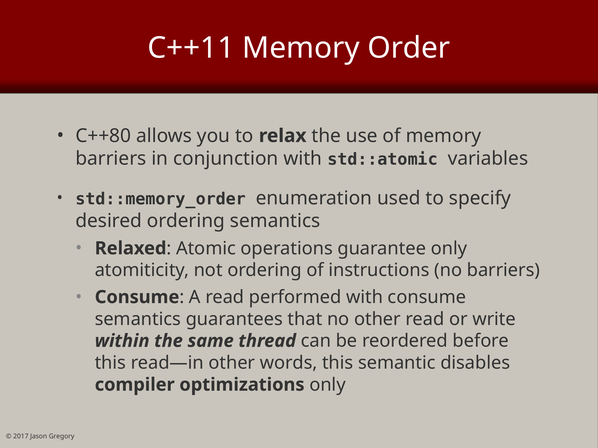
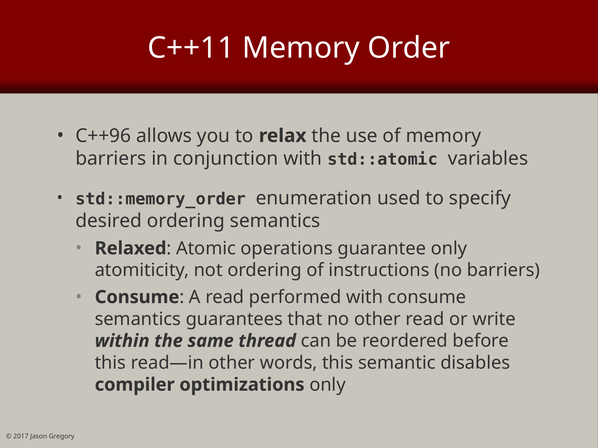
C++80: C++80 -> C++96 (103, 136)
